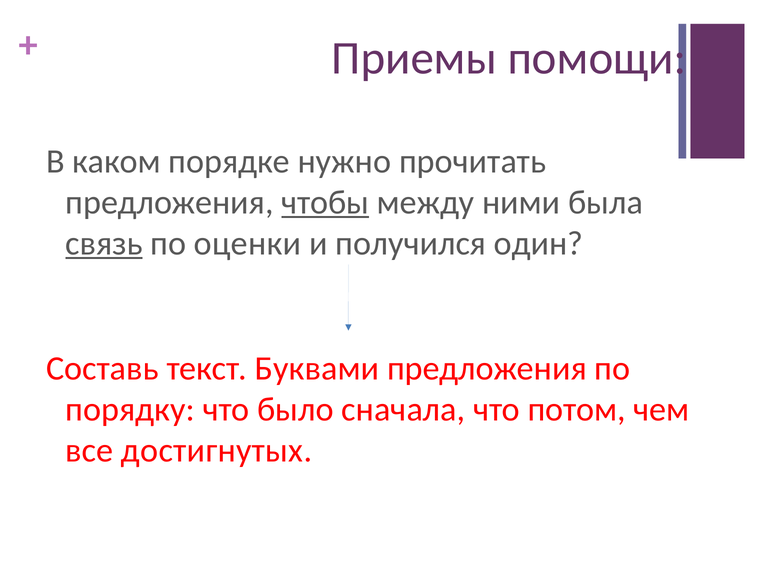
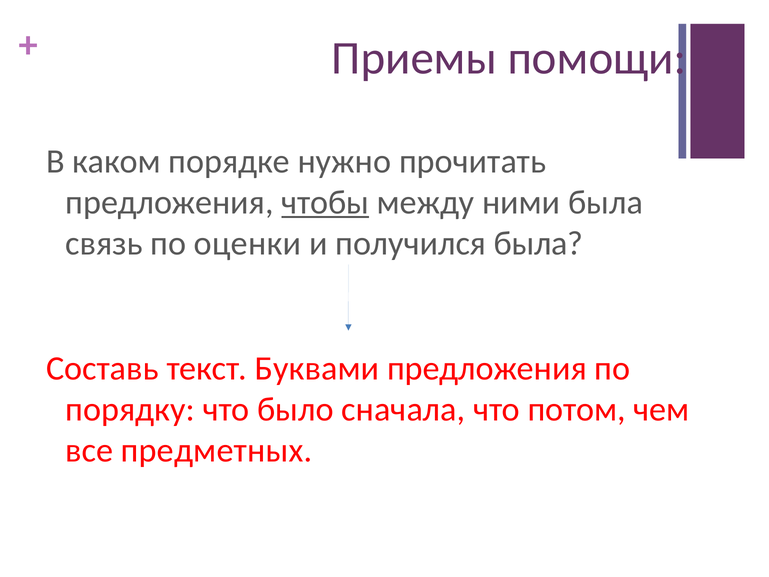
связь underline: present -> none (104, 243)
получился один: один -> была (539, 243)
достигнутых: достигнутых -> предметных (217, 450)
